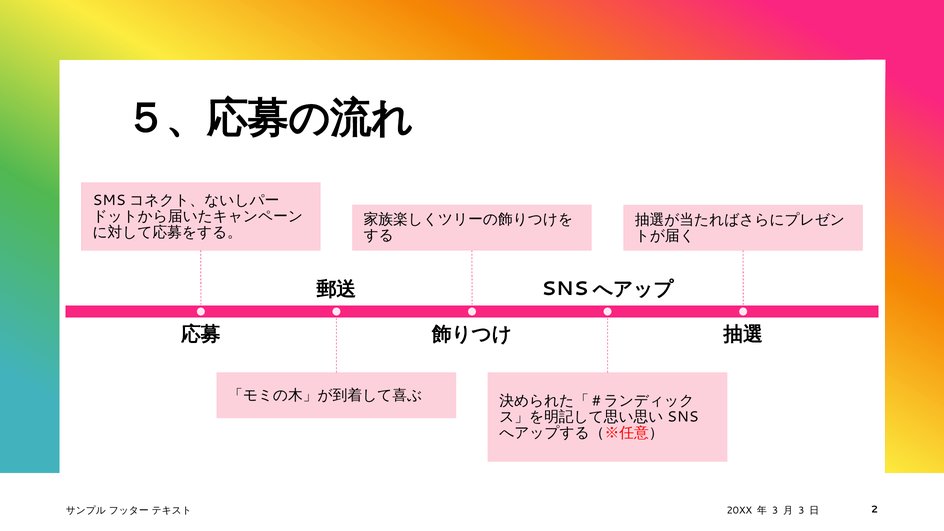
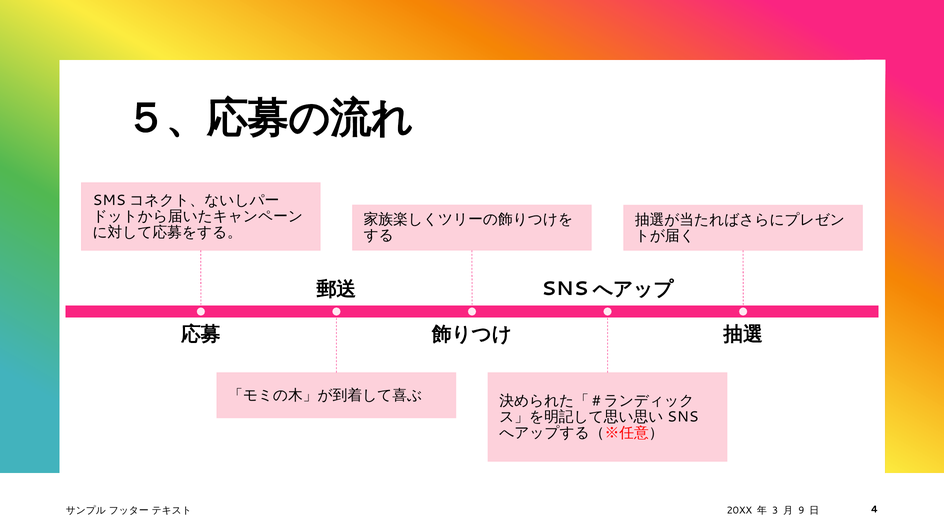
3: 3 -> 9 (801, 510)
2: 2 -> 4 (875, 509)
